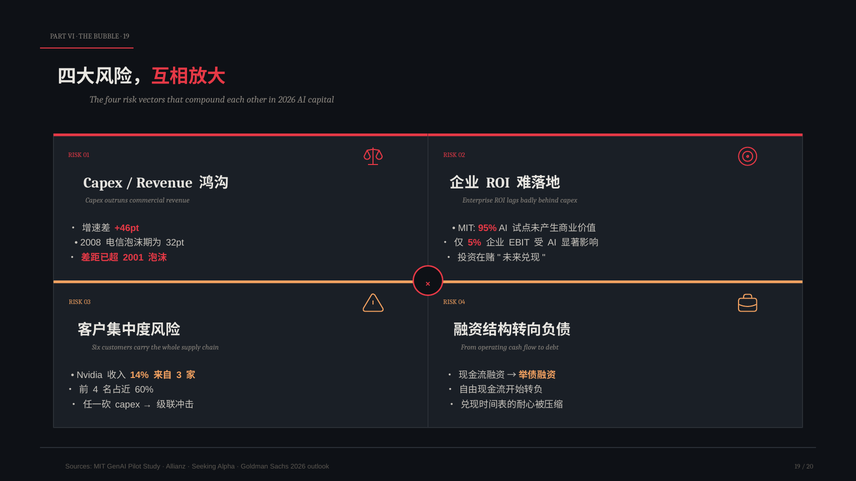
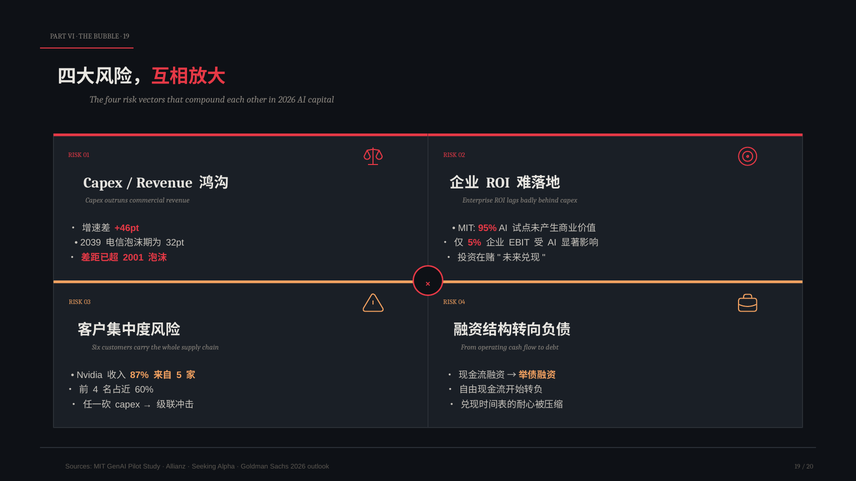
2008: 2008 -> 2039 (91, 243)
14%: 14% -> 87% (139, 375)
3: 3 -> 5 (179, 375)
